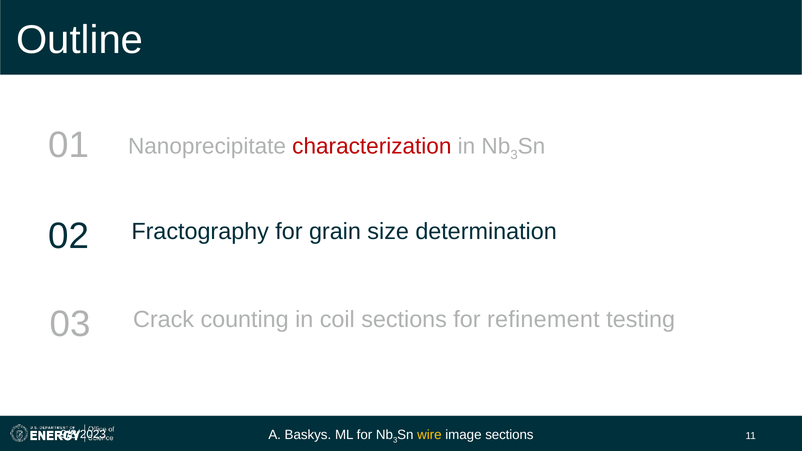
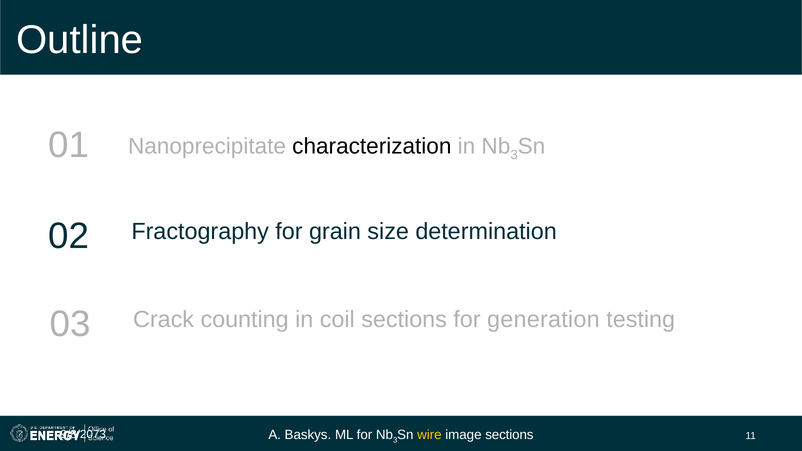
characterization colour: red -> black (372, 146)
refinement: refinement -> generation (543, 320)
9/8/2023: 9/8/2023 -> 9/8/2073 (83, 435)
